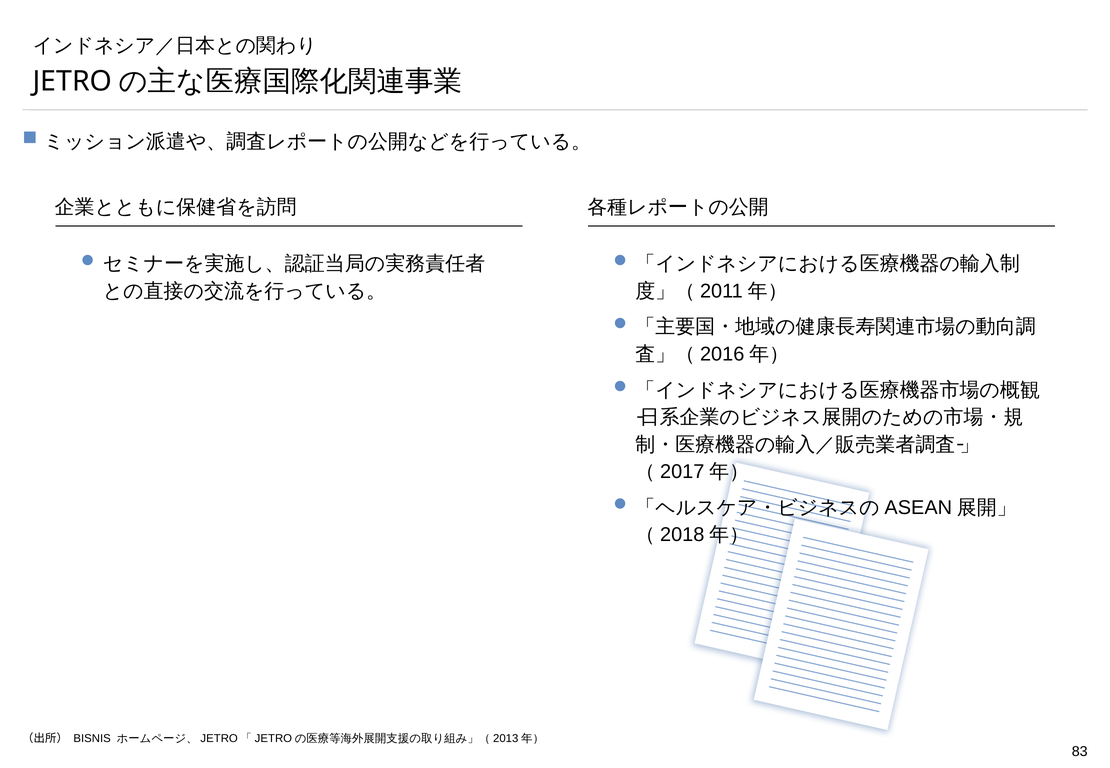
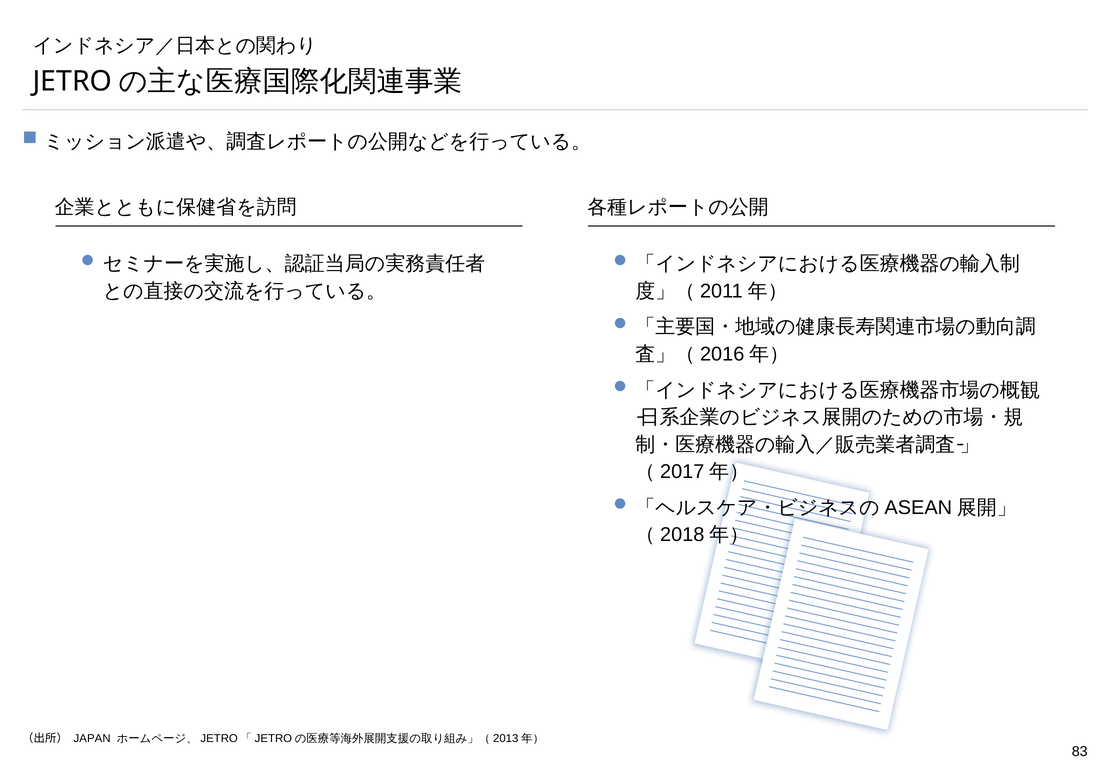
BISNIS: BISNIS -> JAPAN (92, 739)
